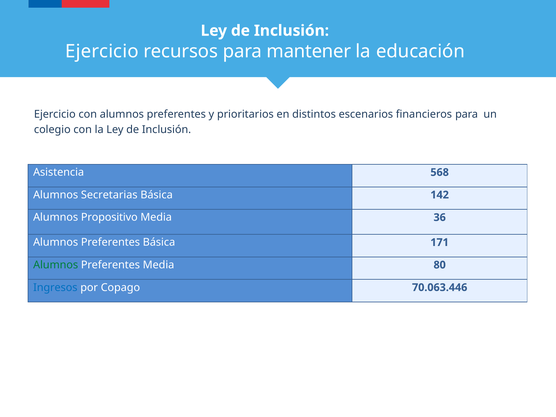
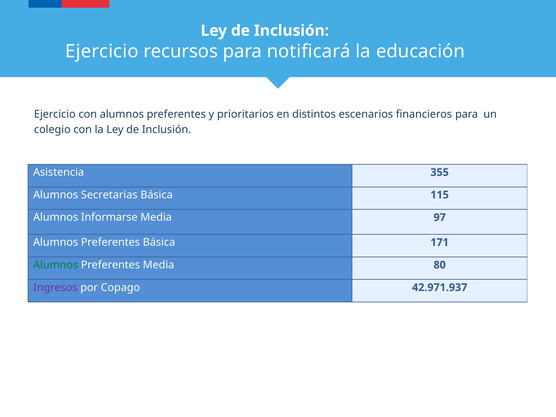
mantener: mantener -> notificará (309, 51)
568: 568 -> 355 (440, 172)
142: 142 -> 115 (440, 195)
Propositivo: Propositivo -> Informarse (109, 217)
36: 36 -> 97 (440, 217)
Ingresos colour: blue -> purple (55, 287)
70.063.446: 70.063.446 -> 42.971.937 (440, 287)
